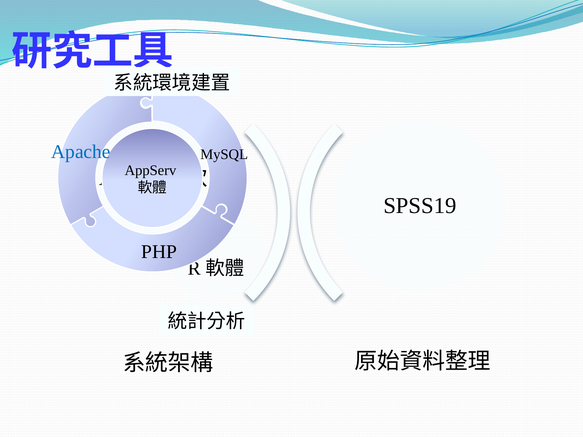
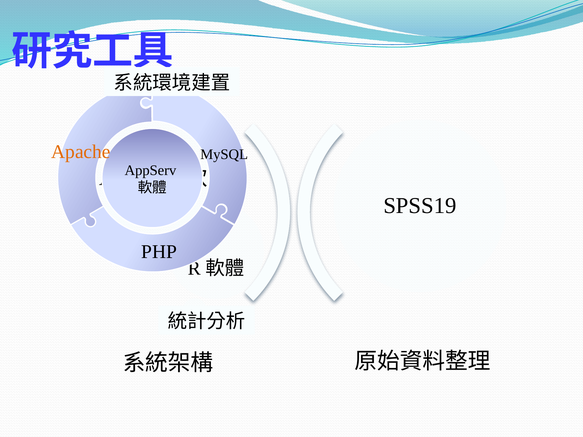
Apache colour: blue -> orange (81, 152)
